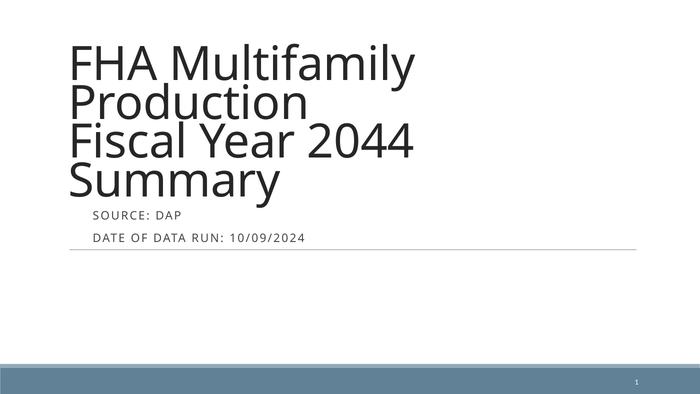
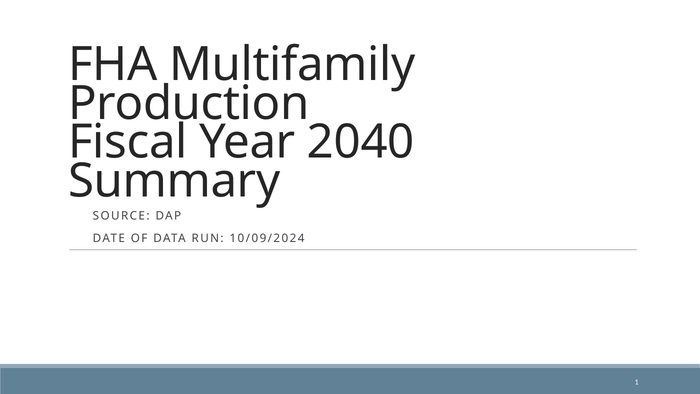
2044: 2044 -> 2040 (361, 142)
